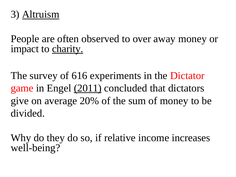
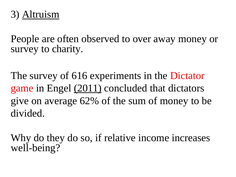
impact: impact -> survey (25, 49)
charity underline: present -> none (68, 49)
20%: 20% -> 62% (89, 101)
